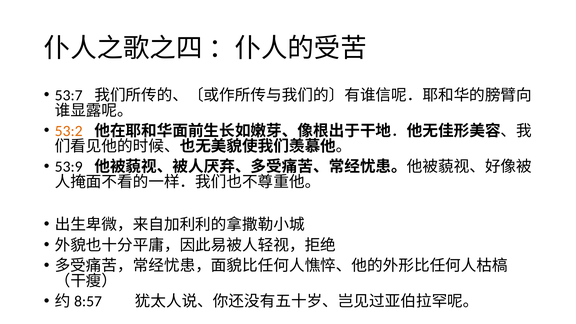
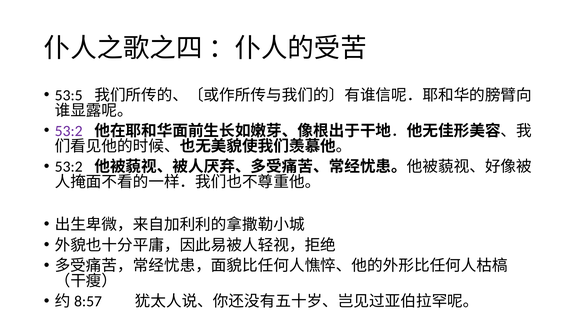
53:7: 53:7 -> 53:5 (69, 95)
53:2 colour: orange -> purple (69, 131)
53:9: 53:9 -> 53:2 (69, 167)
